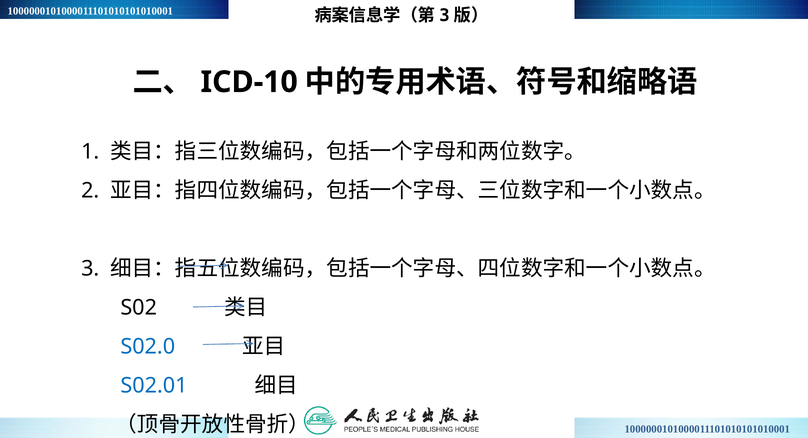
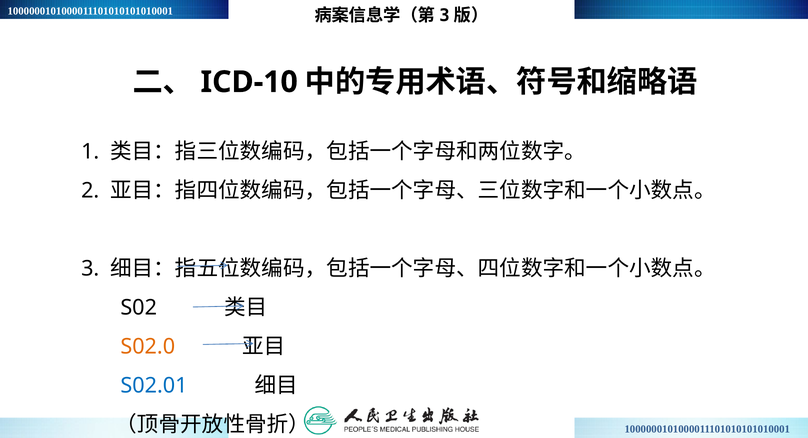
S02.0 colour: blue -> orange (148, 346)
